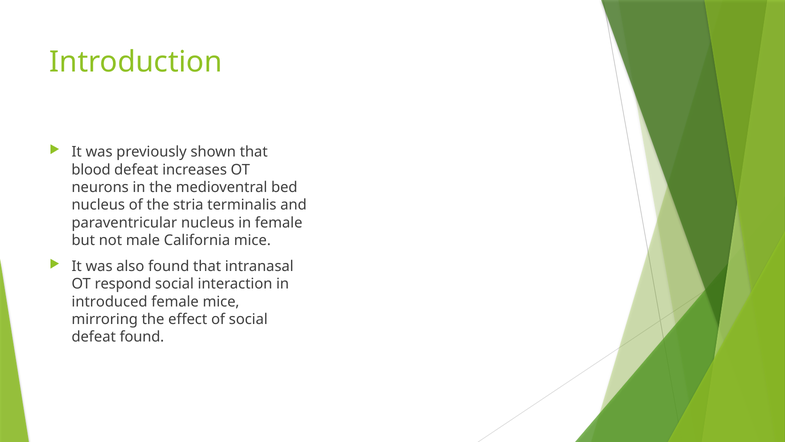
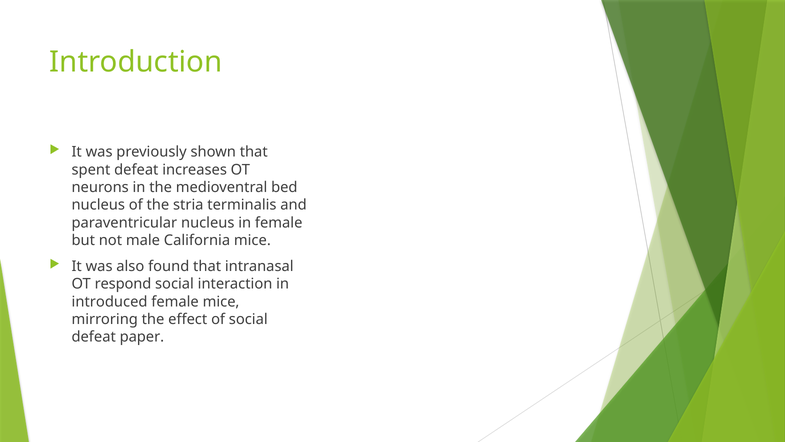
blood: blood -> spent (91, 170)
defeat found: found -> paper (142, 337)
